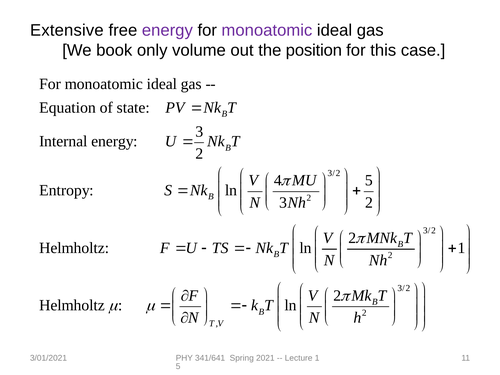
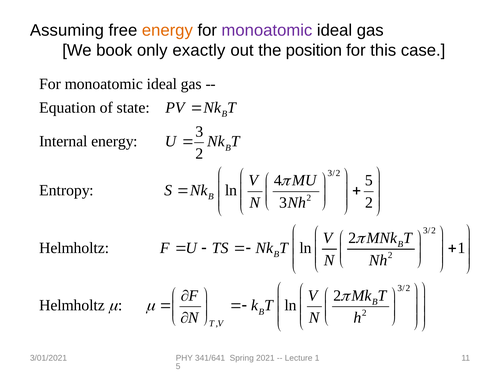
Extensive: Extensive -> Assuming (67, 30)
energy colour: purple -> orange (167, 30)
volume: volume -> exactly (199, 50)
